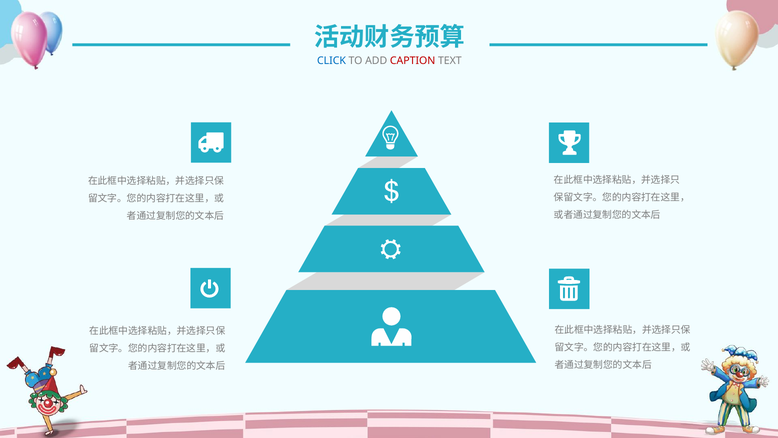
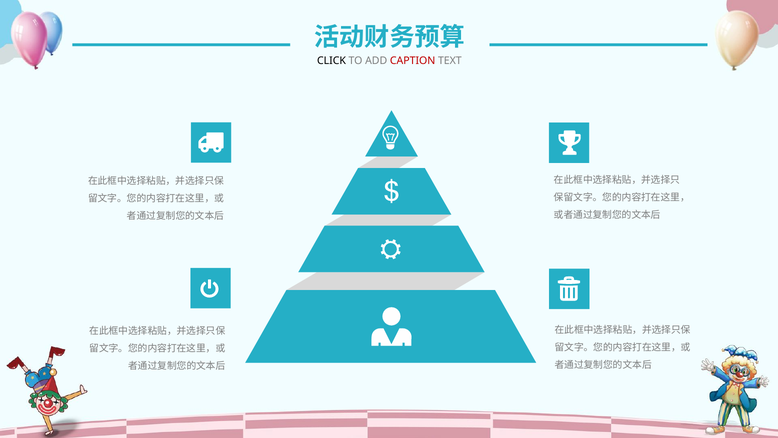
CLICK colour: blue -> black (331, 61)
